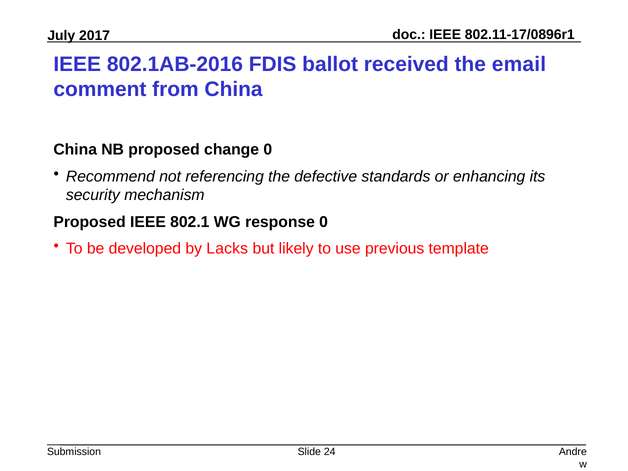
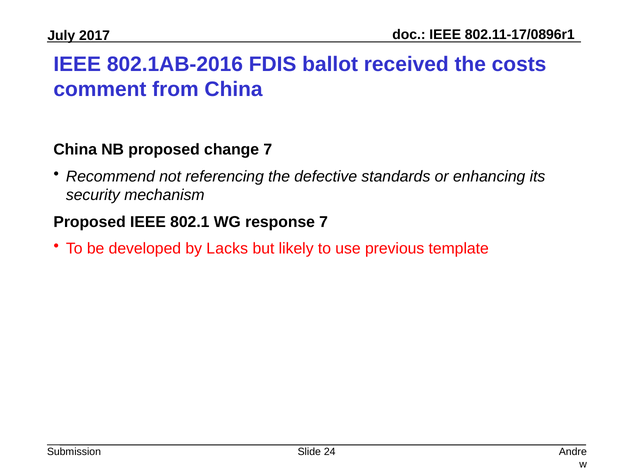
email: email -> costs (519, 64)
change 0: 0 -> 7 (268, 150)
response 0: 0 -> 7 (324, 222)
